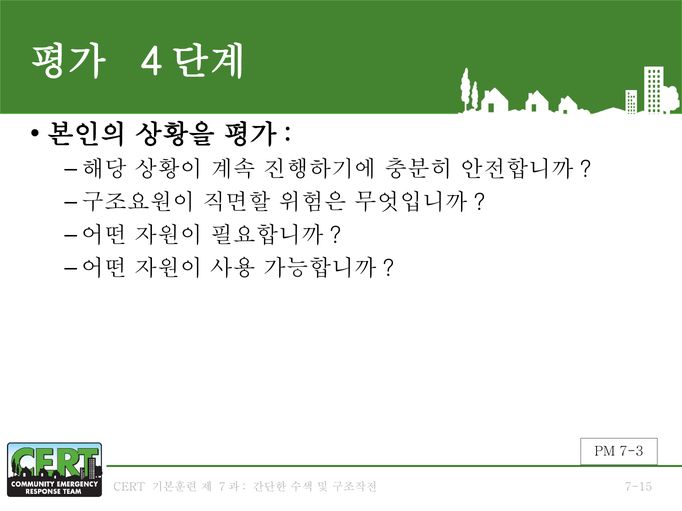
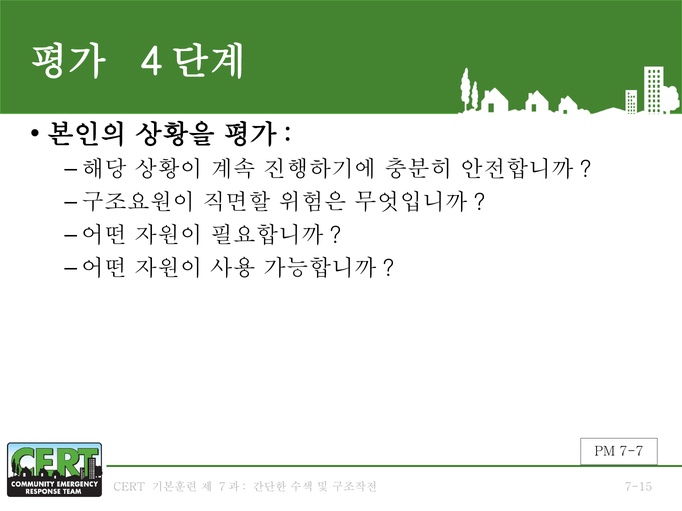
7-3: 7-3 -> 7-7 (631, 452)
